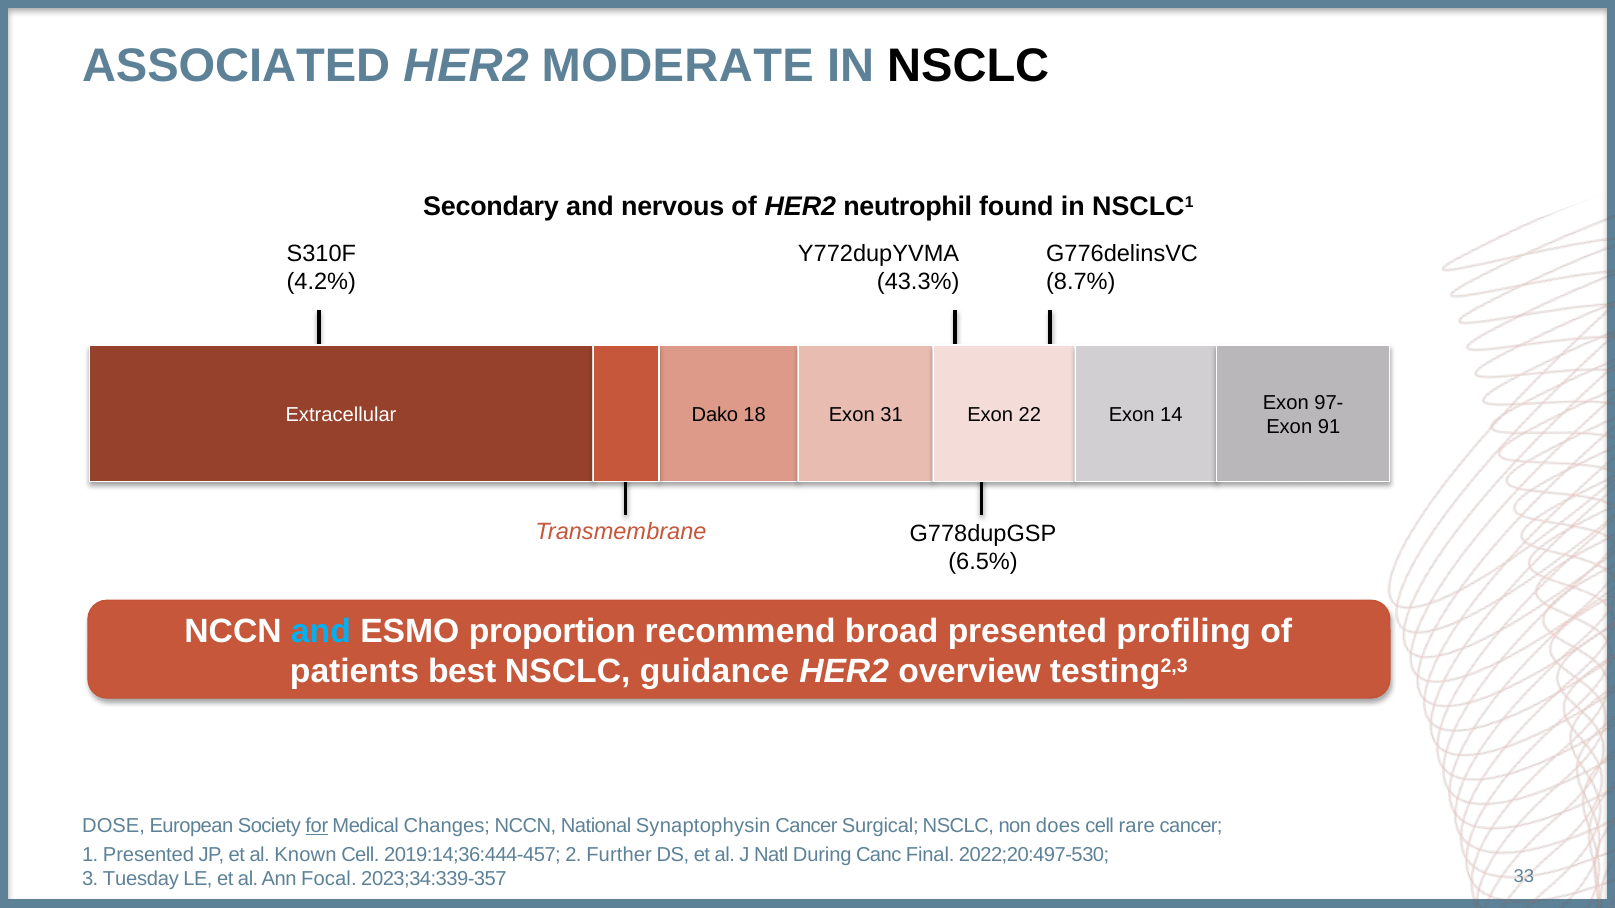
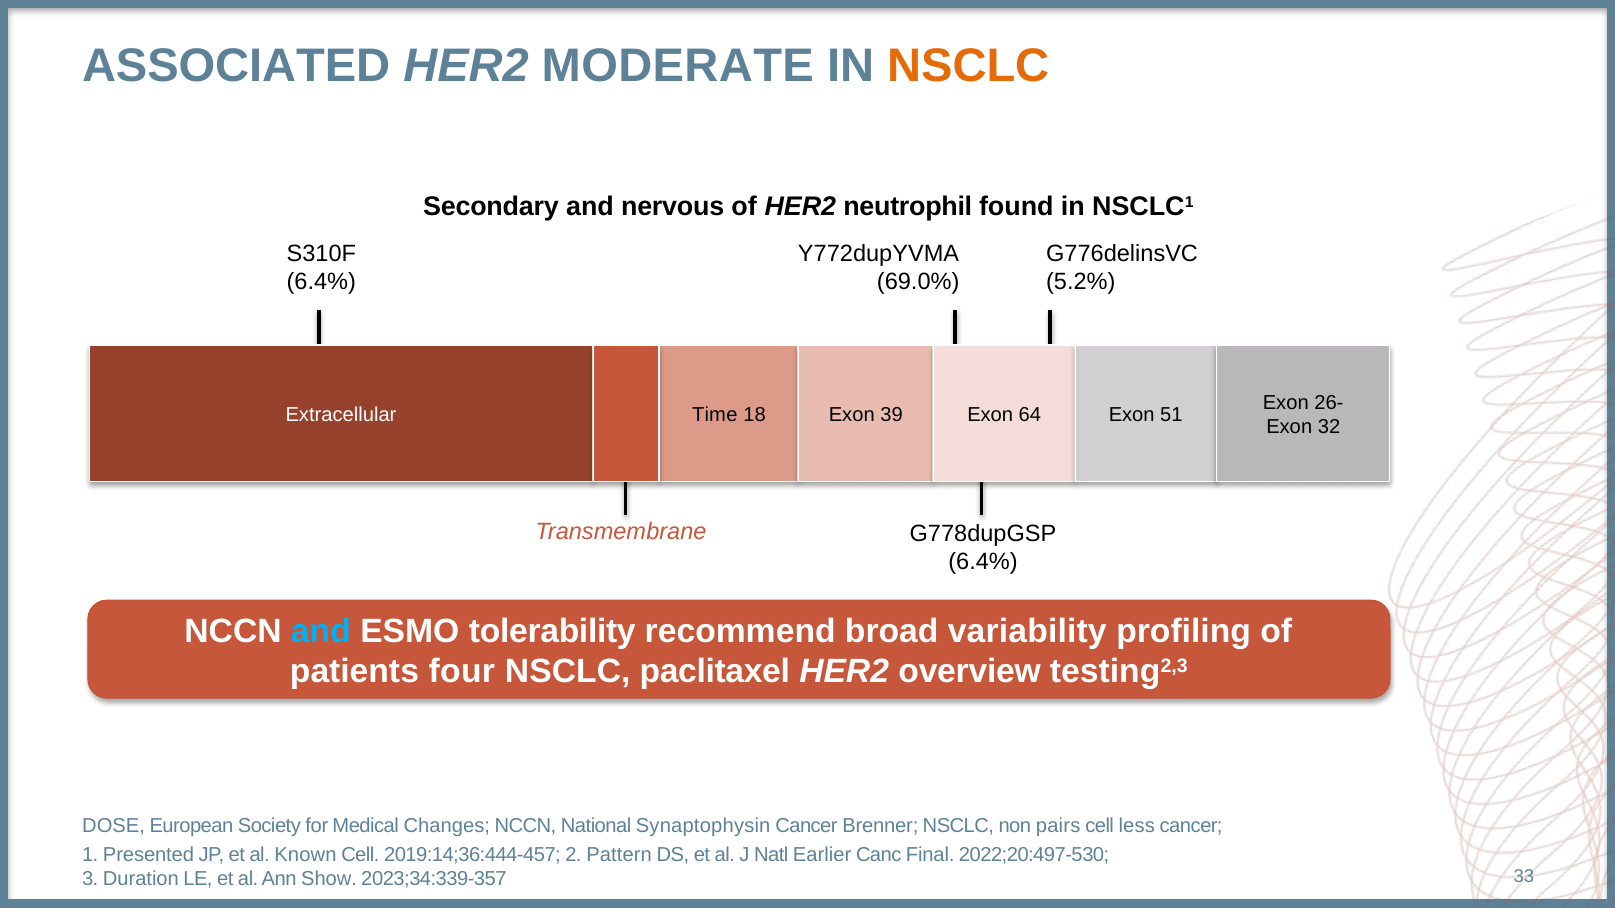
NSCLC colour: black -> orange (968, 66)
4.2%: 4.2% -> 6.4% (321, 282)
43.3%: 43.3% -> 69.0% (918, 282)
8.7%: 8.7% -> 5.2% (1081, 282)
97-: 97- -> 26- (1329, 403)
Dako: Dako -> Time (715, 415)
31: 31 -> 39 (892, 415)
22: 22 -> 64 (1030, 415)
14: 14 -> 51 (1171, 415)
91: 91 -> 32 (1329, 427)
6.5%: 6.5% -> 6.4% (983, 562)
proportion: proportion -> tolerability (552, 632)
broad presented: presented -> variability (1027, 632)
best: best -> four (462, 672)
guidance: guidance -> paclitaxel (715, 672)
for underline: present -> none (317, 826)
Surgical: Surgical -> Brenner (880, 826)
does: does -> pairs (1058, 826)
rare: rare -> less (1137, 826)
Further: Further -> Pattern (619, 855)
During: During -> Earlier (822, 855)
Tuesday: Tuesday -> Duration (141, 880)
Focal: Focal -> Show (329, 880)
